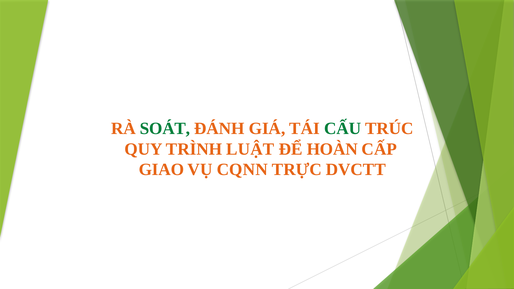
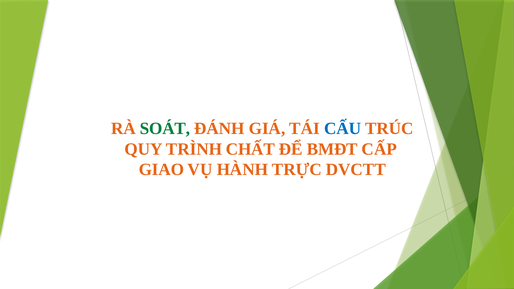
CẤU colour: green -> blue (343, 129)
LUẬT: LUẬT -> CHẤT (250, 149)
HOÀN: HOÀN -> BMĐT (332, 149)
CQNN: CQNN -> HÀNH (242, 170)
